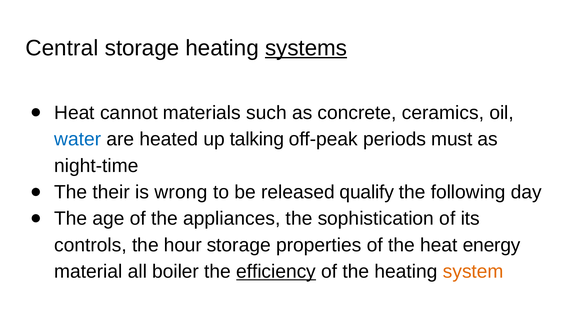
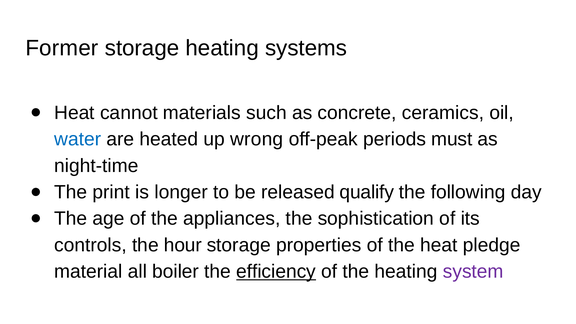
Central: Central -> Former (62, 48)
systems underline: present -> none (306, 48)
talking: talking -> wrong (257, 139)
their: their -> print (111, 192)
wrong: wrong -> longer (181, 192)
energy: energy -> pledge (492, 245)
system colour: orange -> purple (473, 272)
